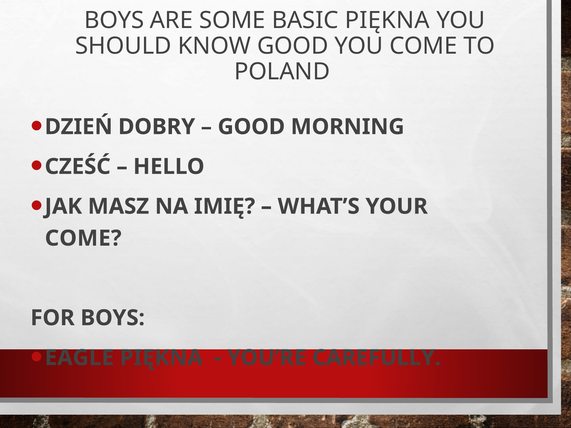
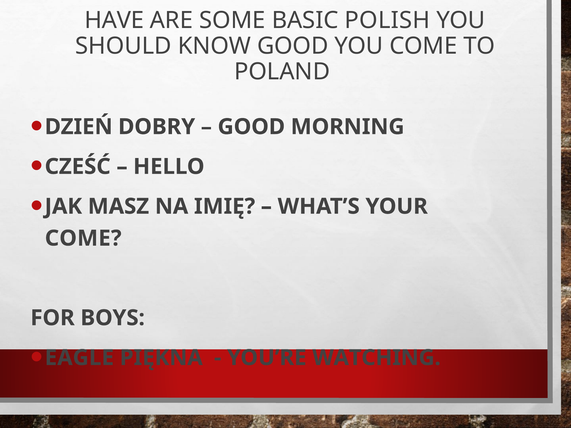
BOYS: BOYS -> HAVE (114, 20)
BASIC PIĘKNA: PIĘKNA -> POLISH (387, 20)
CAREFULLY: CAREFULLY -> WATCHING (377, 358)
